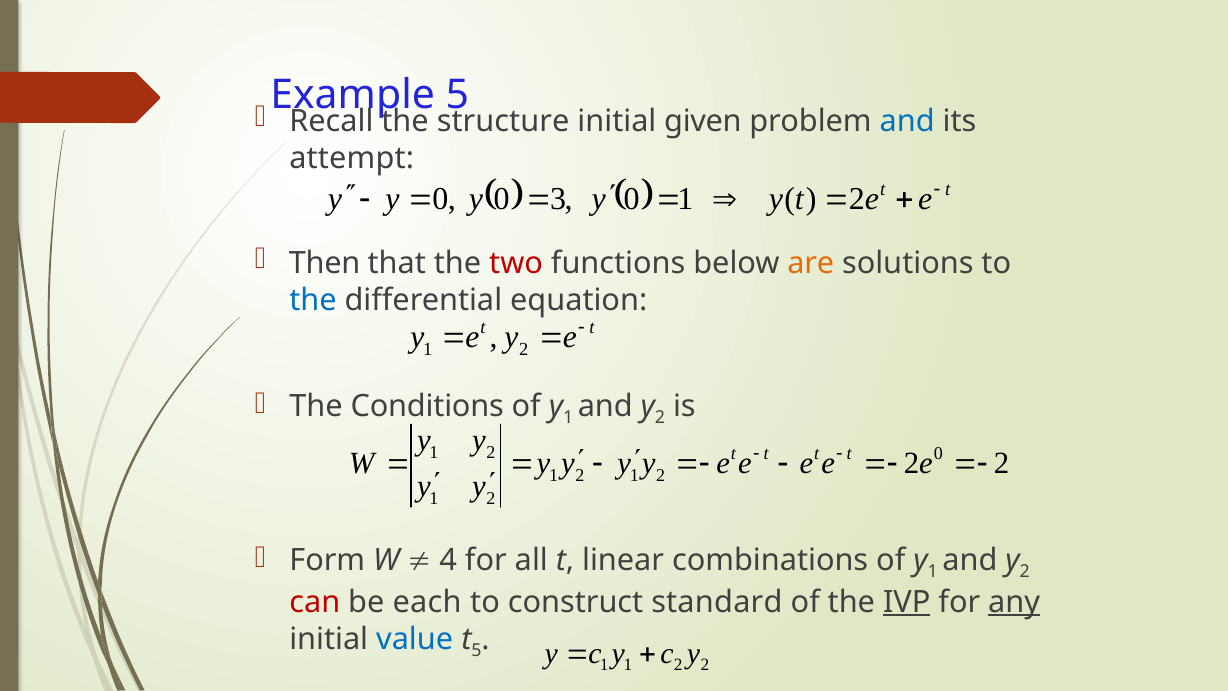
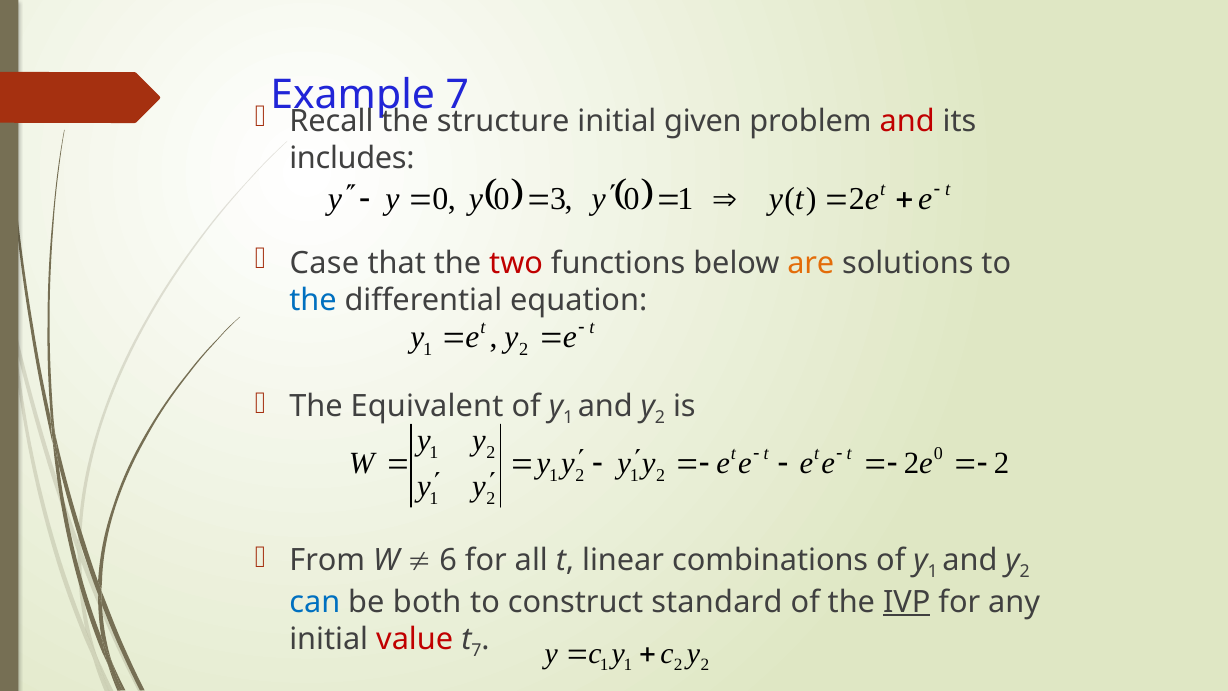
5: 5 -> 7 (457, 95)
and colour: blue -> red (907, 121)
attempt: attempt -> includes (352, 158)
Then: Then -> Case (324, 264)
Conditions: Conditions -> Equivalent (427, 406)
Form: Form -> From (327, 560)
4: 4 -> 6 (448, 560)
can colour: red -> blue (315, 602)
each: each -> both (427, 602)
any underline: present -> none (1014, 602)
value colour: blue -> red (415, 639)
t 5: 5 -> 7 (476, 651)
